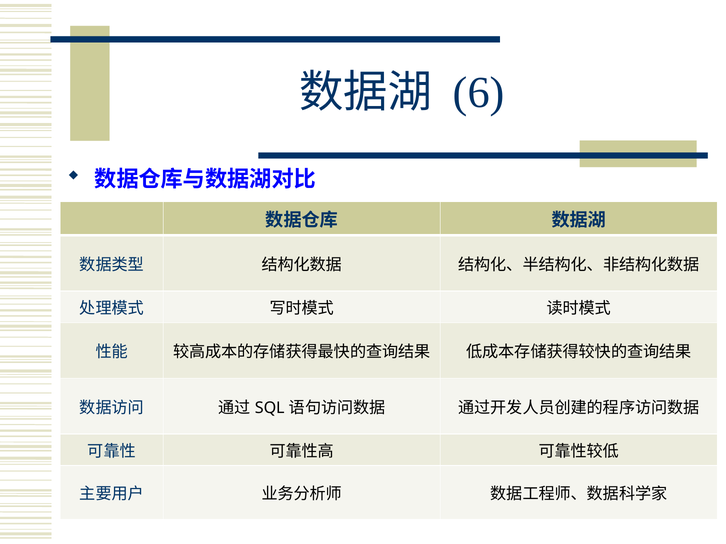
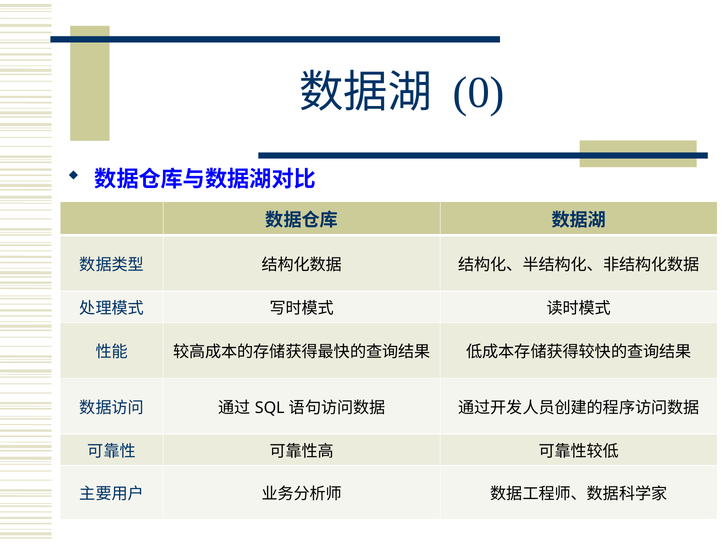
6: 6 -> 0 (479, 93)
